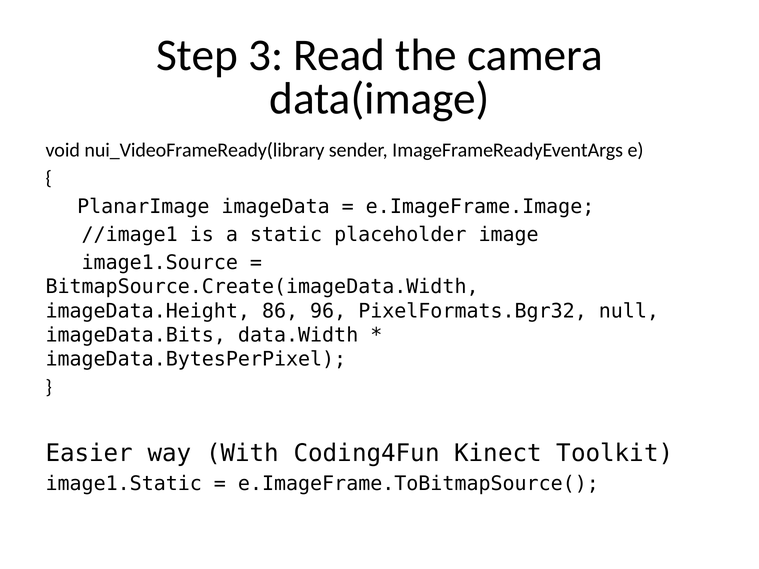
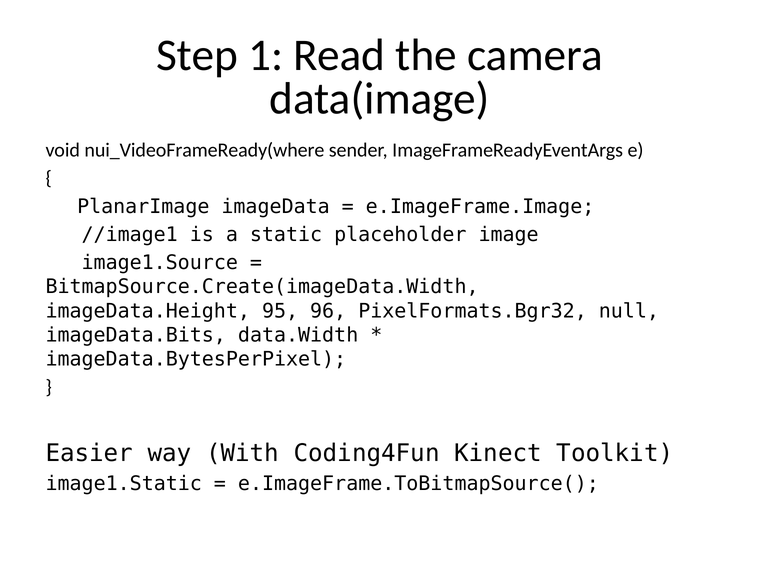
3: 3 -> 1 (266, 55)
nui_VideoFrameReady(library: nui_VideoFrameReady(library -> nui_VideoFrameReady(where (204, 150)
86: 86 -> 95 (280, 311)
